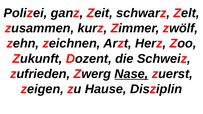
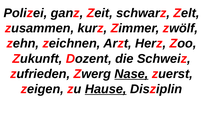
Hause underline: none -> present (106, 89)
